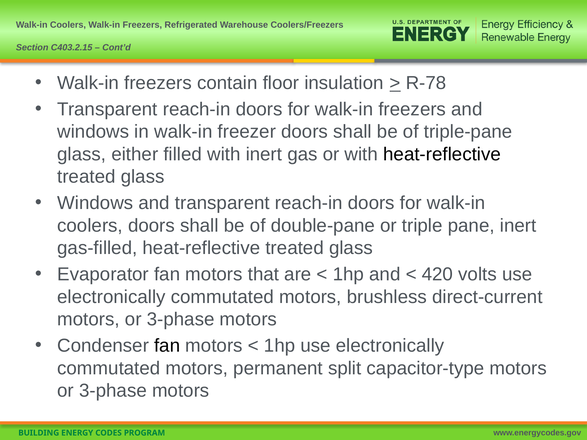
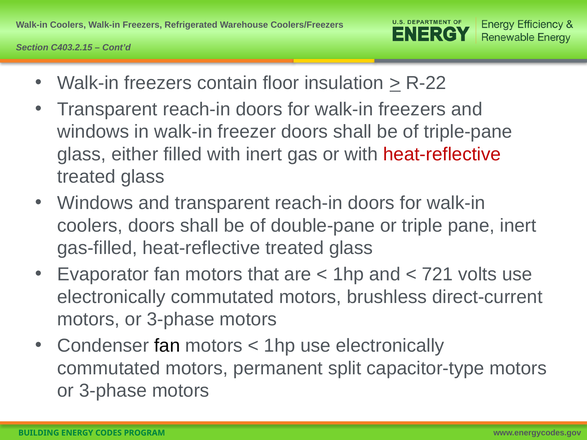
R-78: R-78 -> R-22 (426, 83)
heat-reflective colour: black -> red (442, 154)
420: 420 -> 721 (437, 275)
